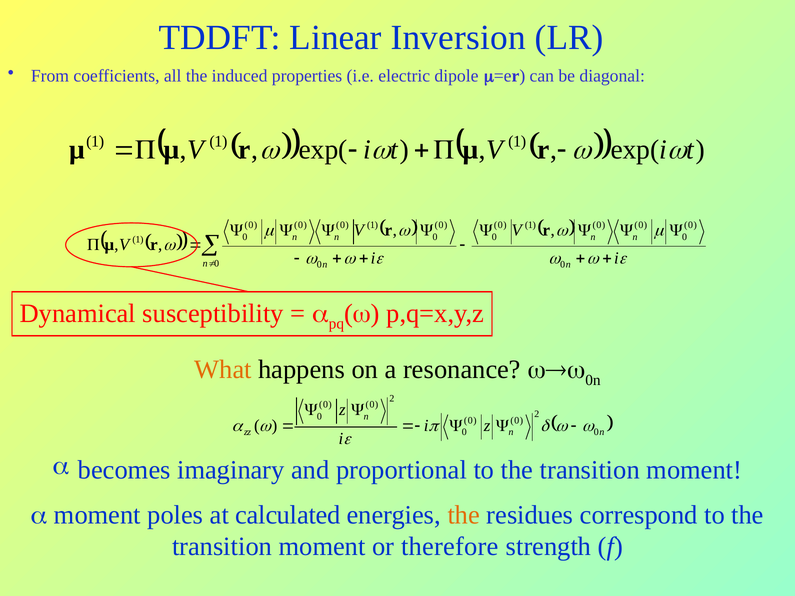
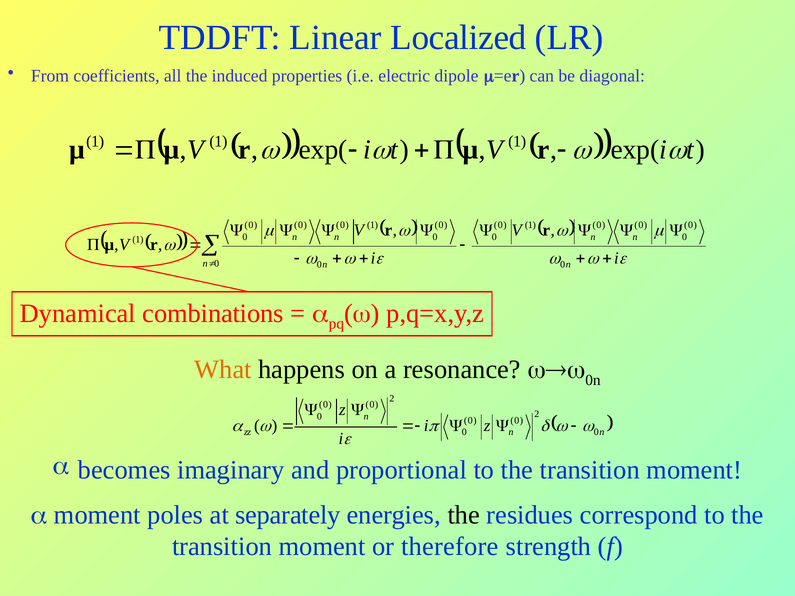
Inversion: Inversion -> Localized (458, 38)
susceptibility: susceptibility -> combinations (213, 314)
calculated: calculated -> separately (288, 515)
the colour: orange -> black (464, 515)
